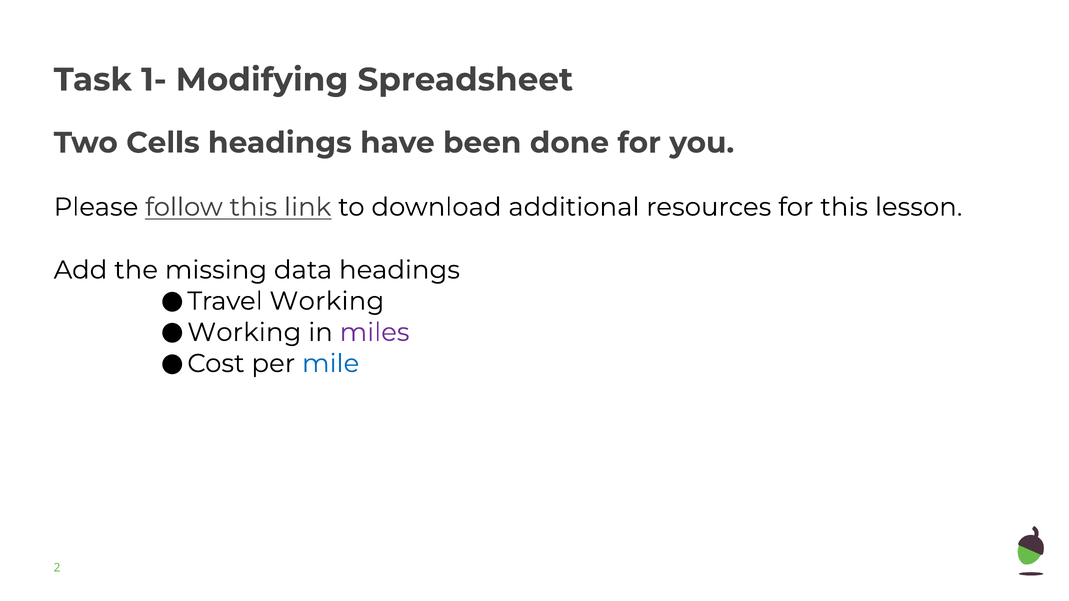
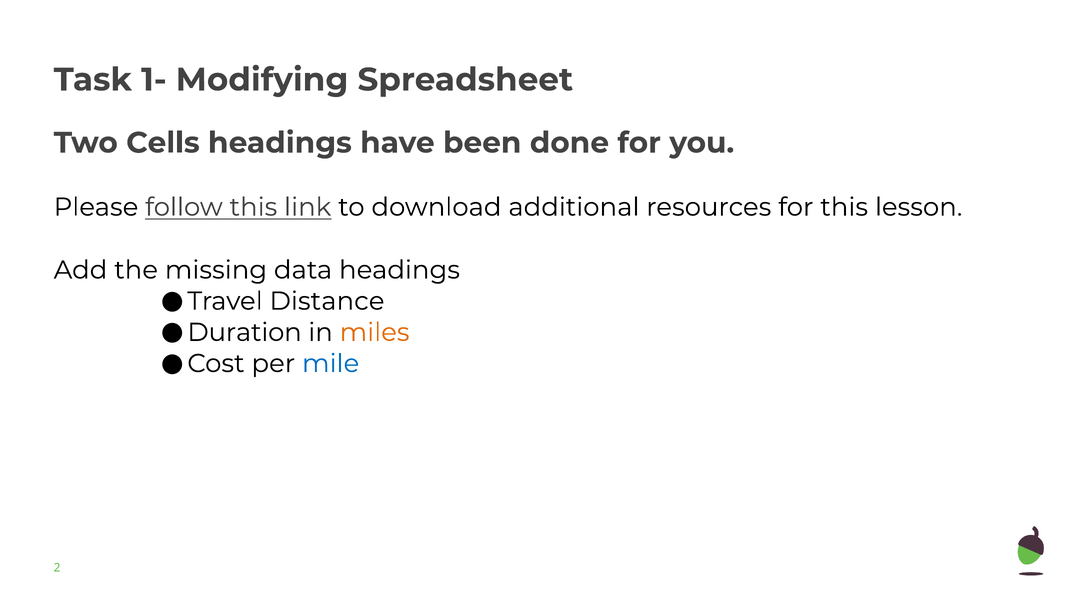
Travel Working: Working -> Distance (327, 301)
Working: Working -> Duration (245, 333)
miles colour: purple -> orange (375, 333)
